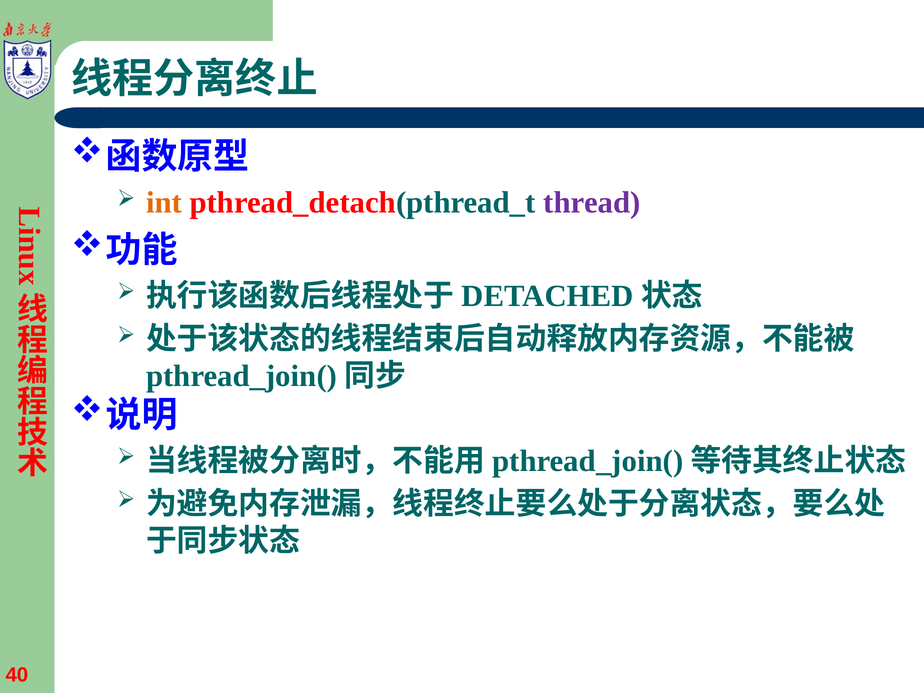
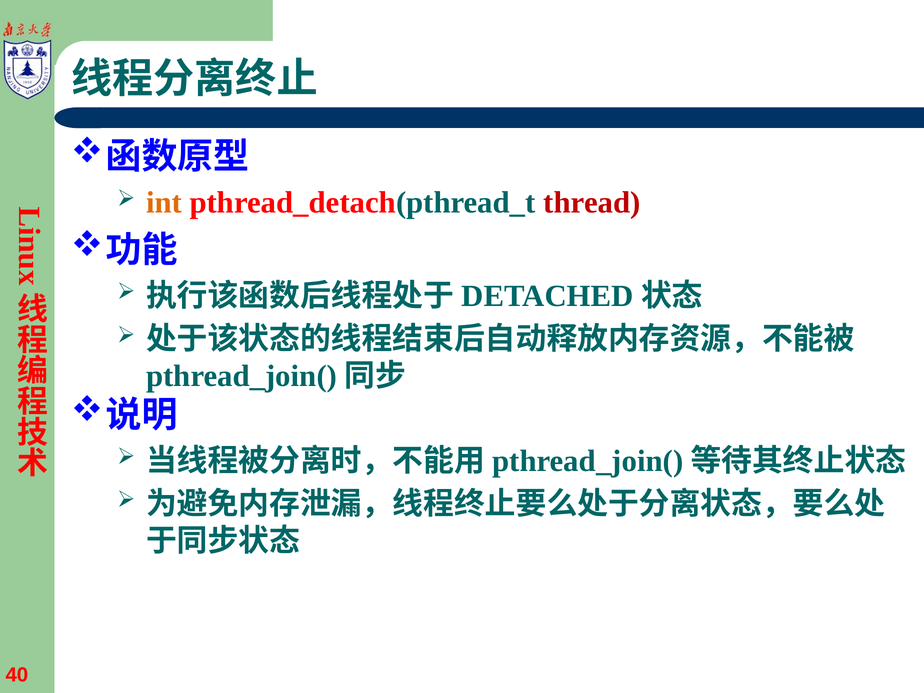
thread colour: purple -> red (592, 203)
